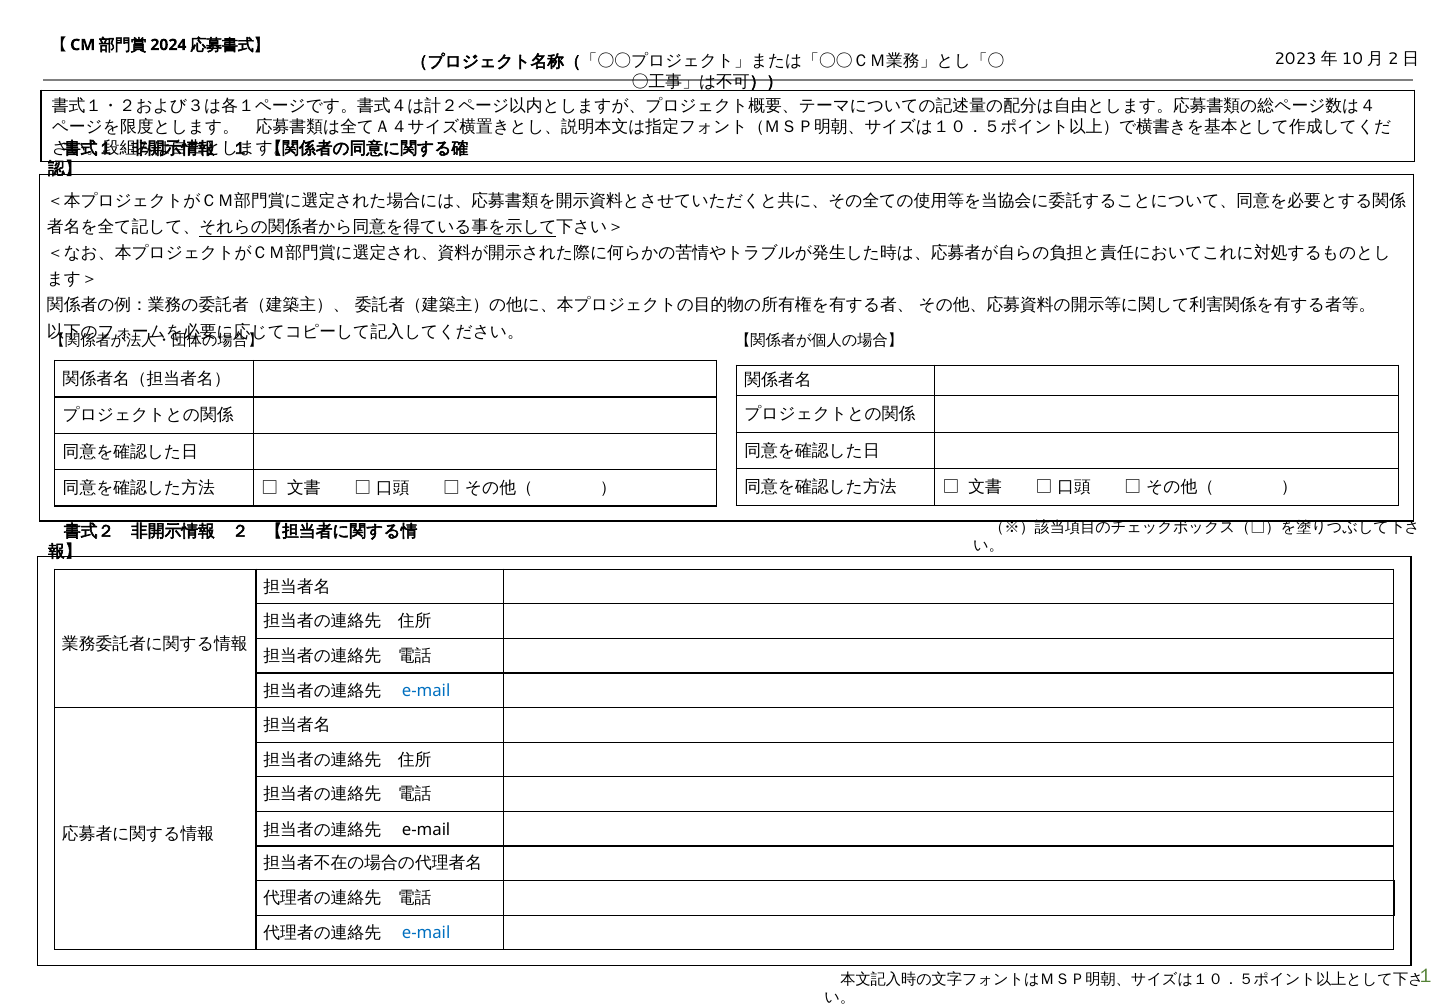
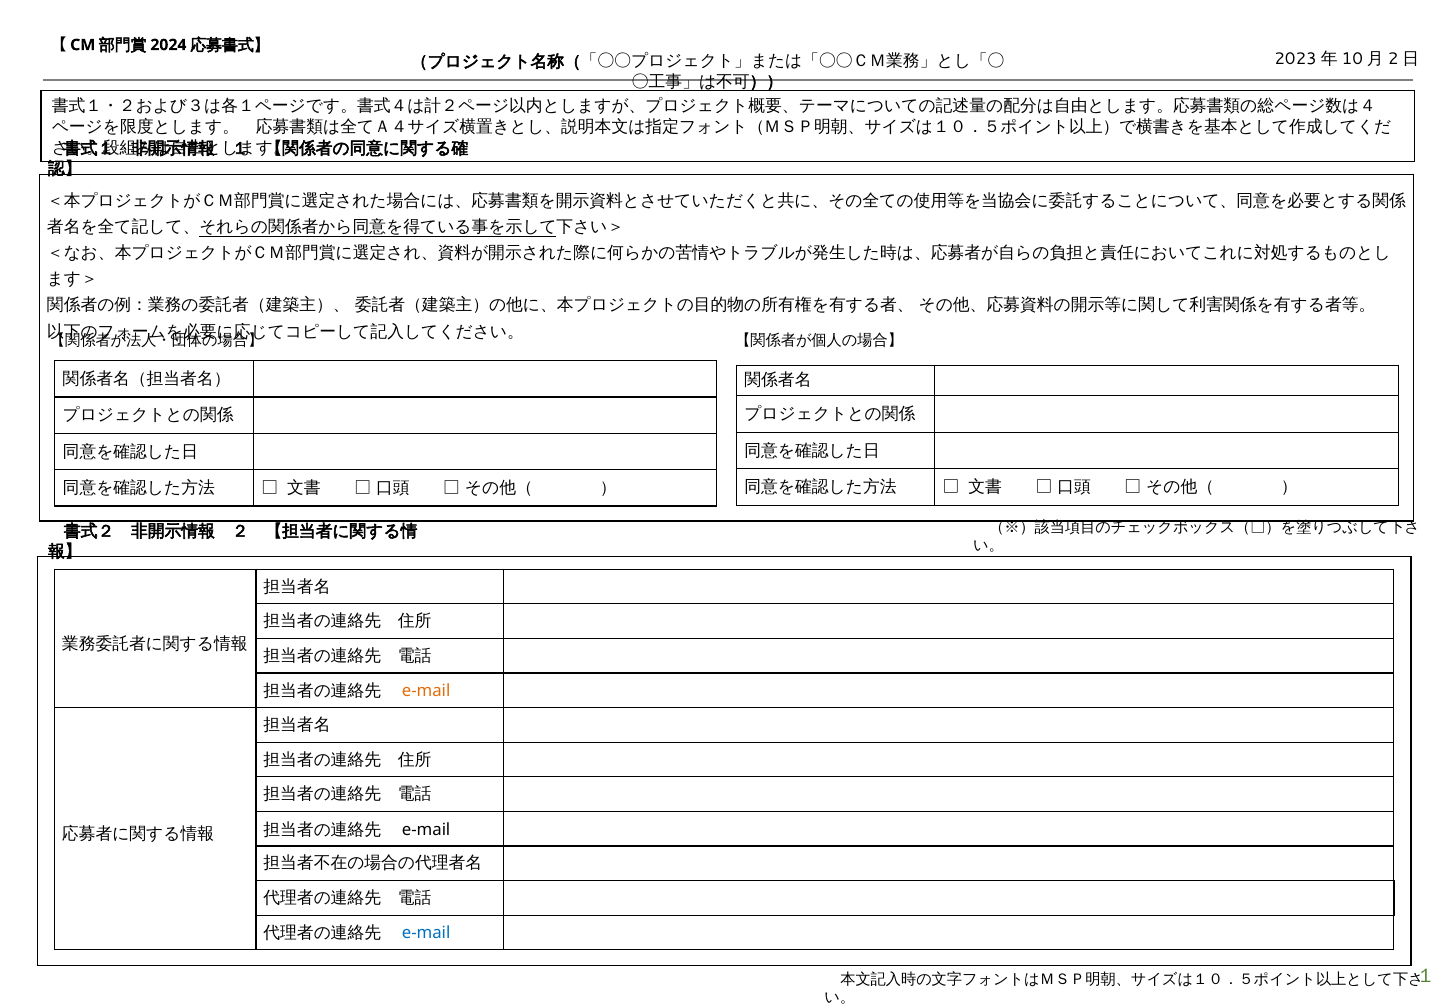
e-mail colour: blue -> orange (426, 691)
